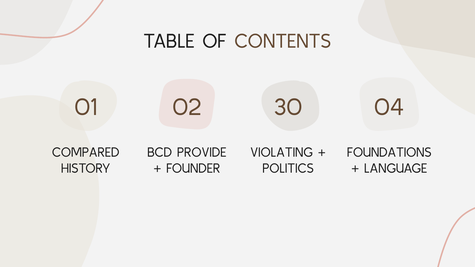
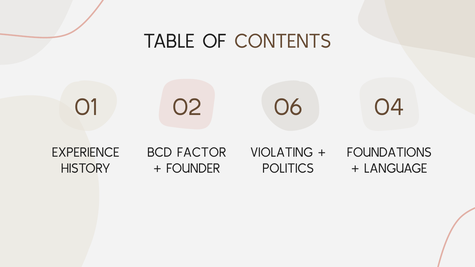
30: 30 -> 06 (288, 107)
COMPARED: COMPARED -> EXPERIENCE (86, 153)
PROVIDE: PROVIDE -> FACTOR (202, 153)
